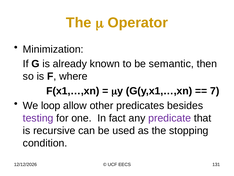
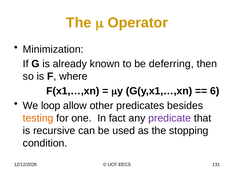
semantic: semantic -> deferring (171, 64)
7: 7 -> 6 (215, 91)
testing colour: purple -> orange (38, 118)
